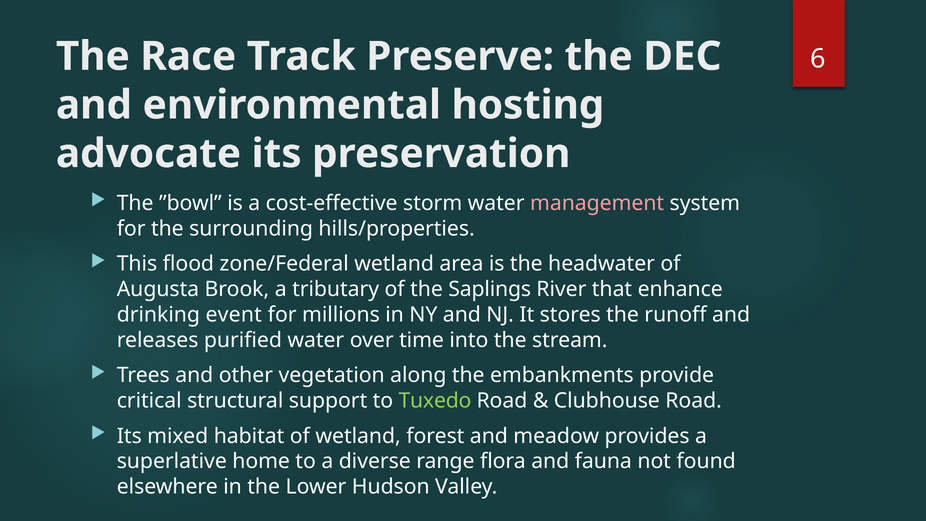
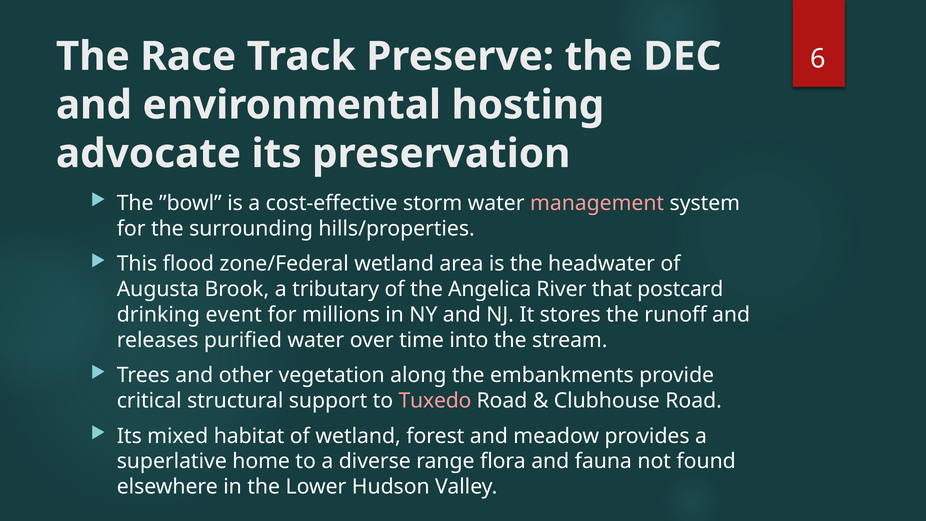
Saplings: Saplings -> Angelica (490, 289)
enhance: enhance -> postcard (680, 289)
Tuxedo colour: light green -> pink (435, 401)
